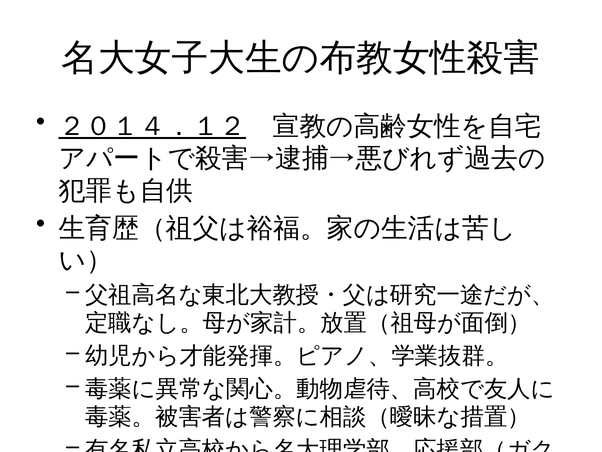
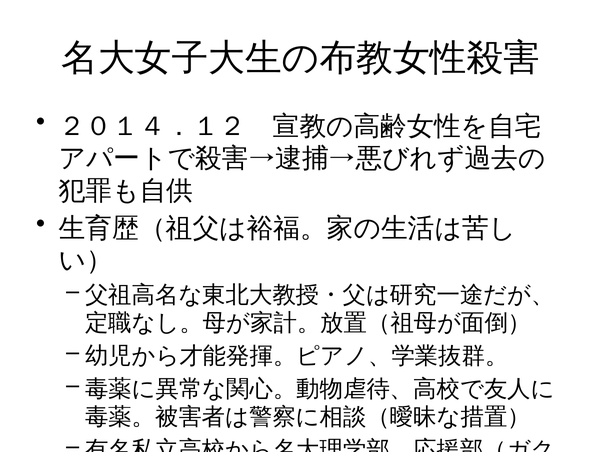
２０１４．１２ underline: present -> none (152, 126)
